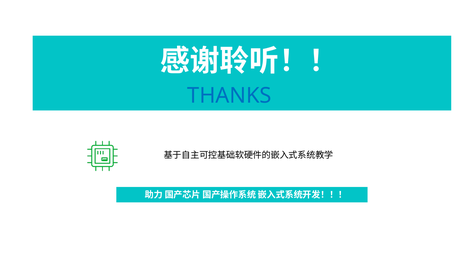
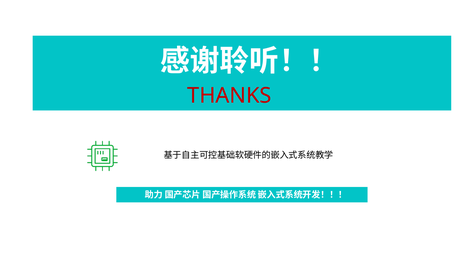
THANKS colour: blue -> red (229, 95)
